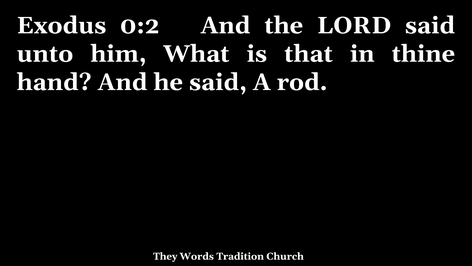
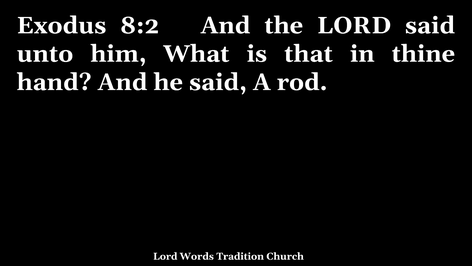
0:2: 0:2 -> 8:2 (140, 25)
They: They -> Lord (165, 256)
